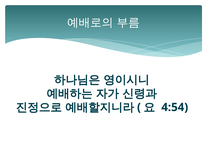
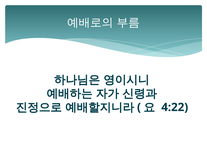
4:54: 4:54 -> 4:22 (175, 107)
